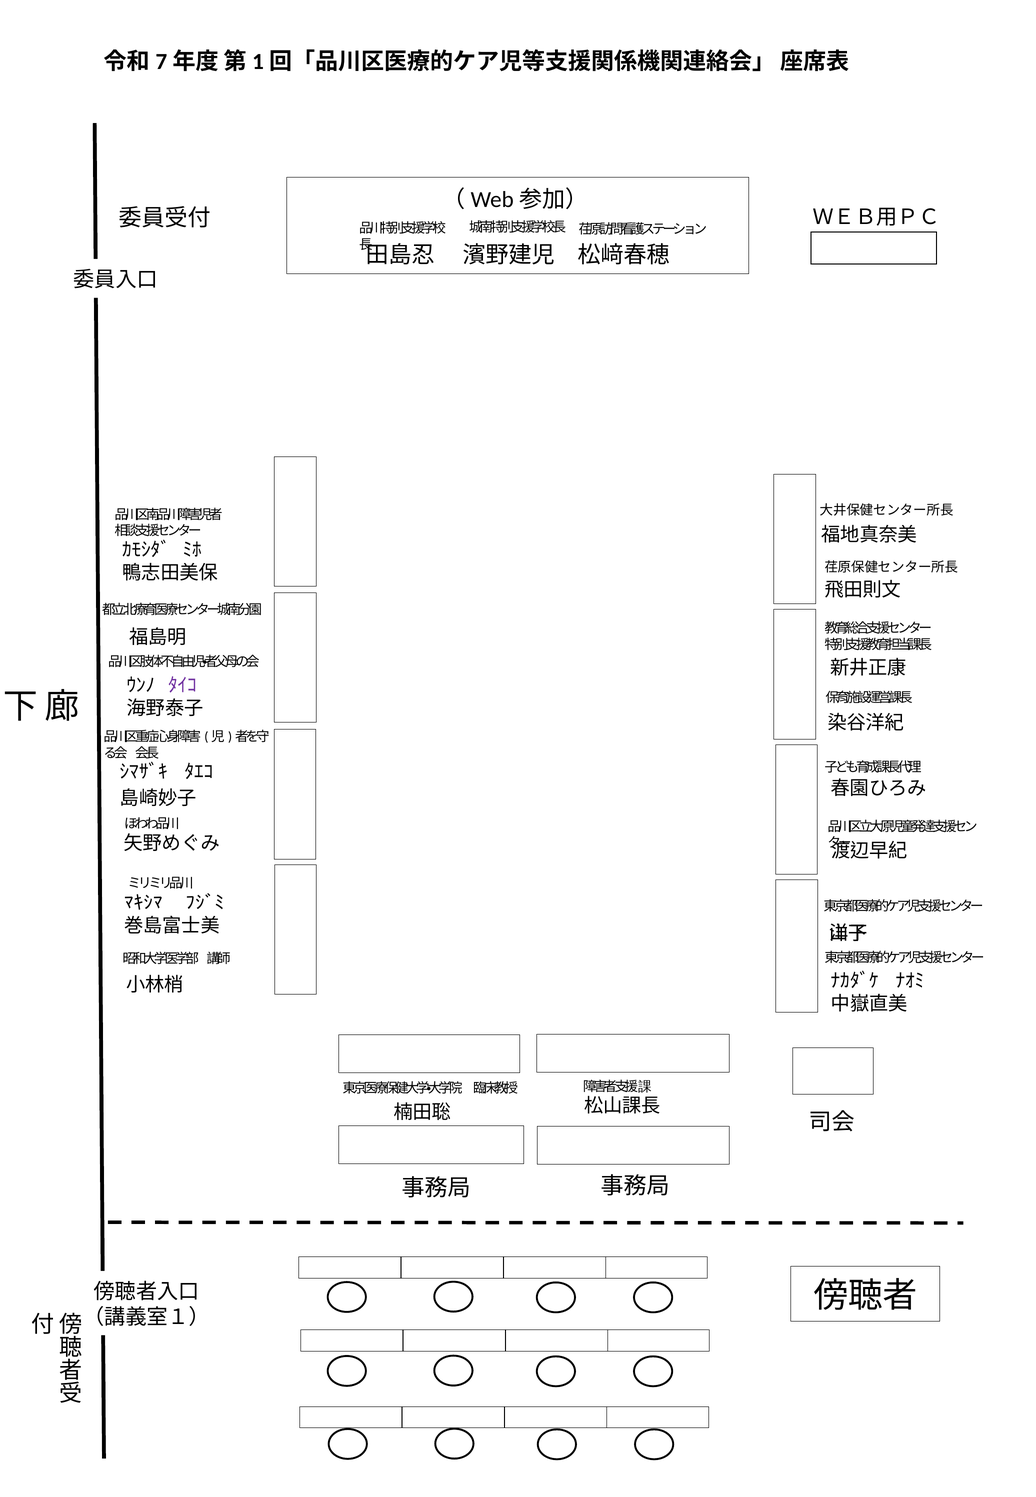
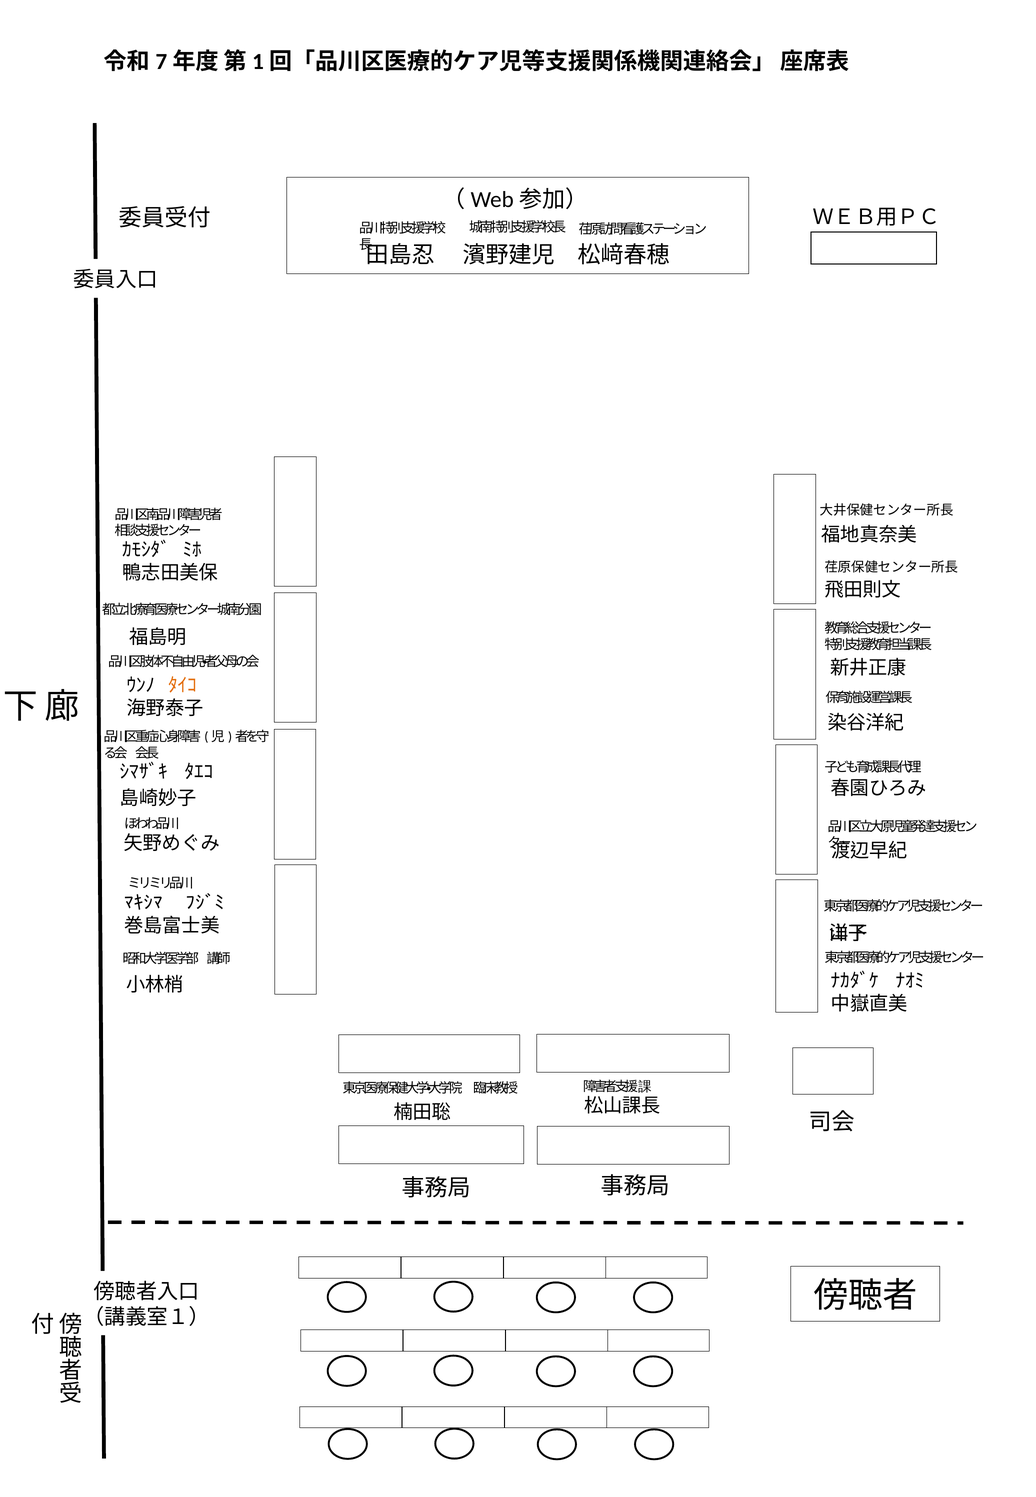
ﾀｲｺ colour: purple -> orange (183, 685)
